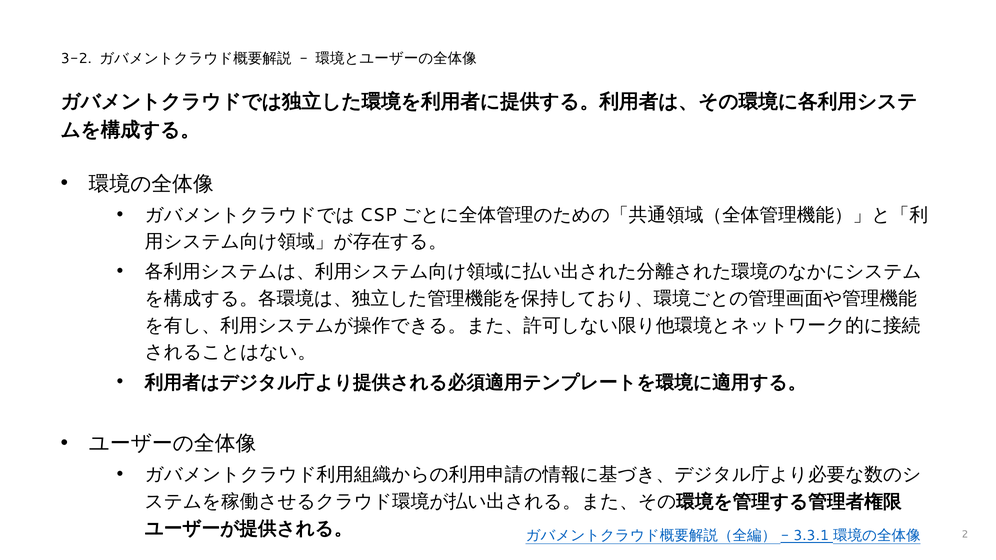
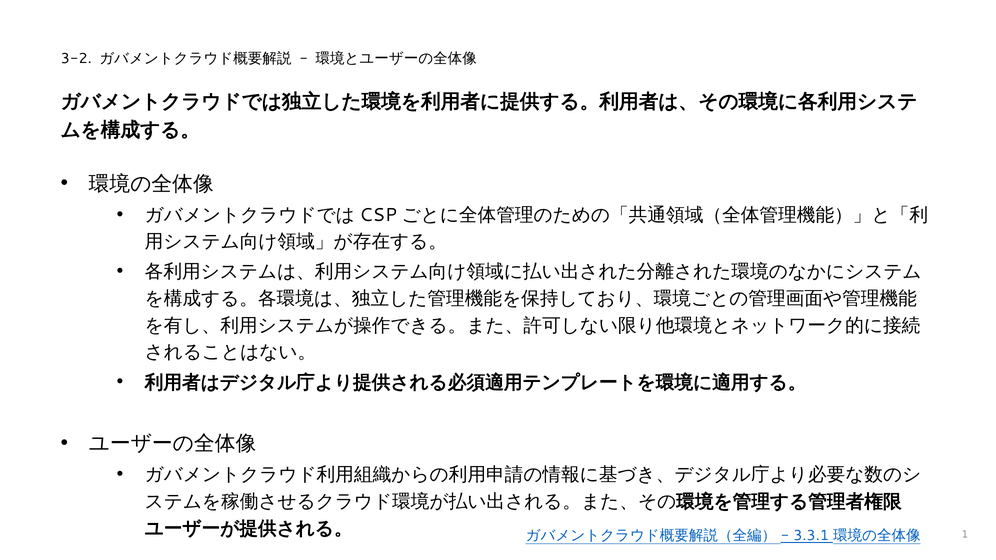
2: 2 -> 1 (965, 535)
